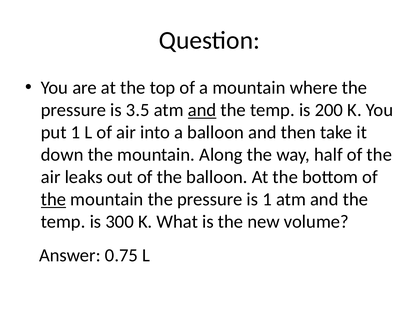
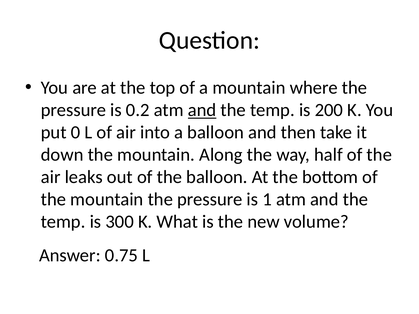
3.5: 3.5 -> 0.2 (138, 110)
put 1: 1 -> 0 (76, 133)
the underline: present -> none (53, 200)
